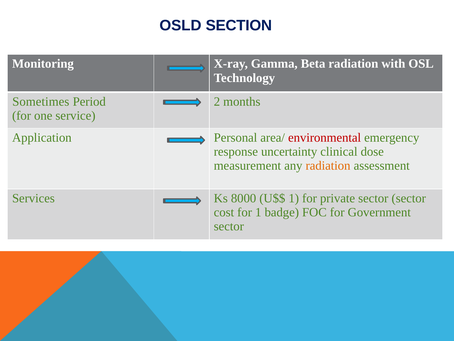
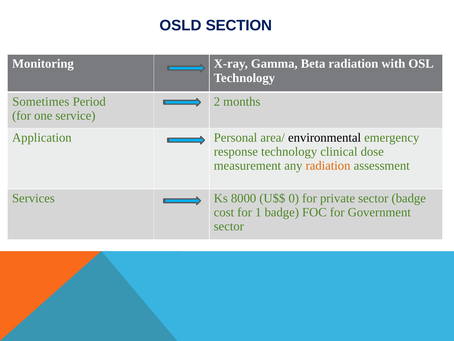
environmental colour: red -> black (325, 137)
response uncertainty: uncertainty -> technology (289, 151)
U$$ 1: 1 -> 0 (294, 198)
sector sector: sector -> badge (409, 198)
